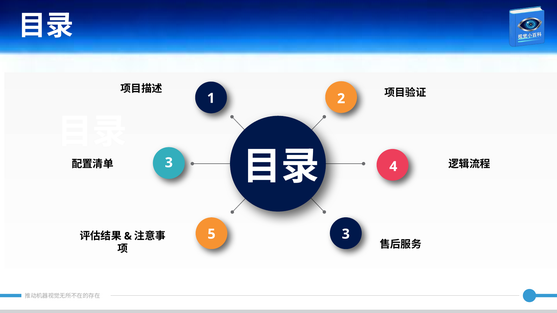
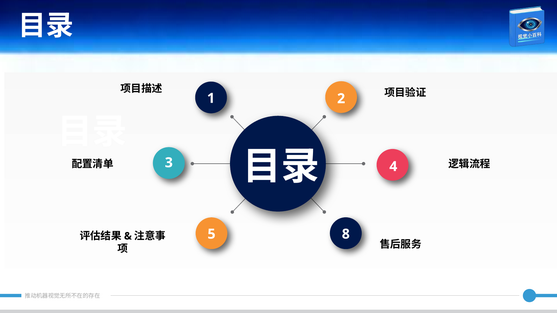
5 3: 3 -> 8 (346, 234)
